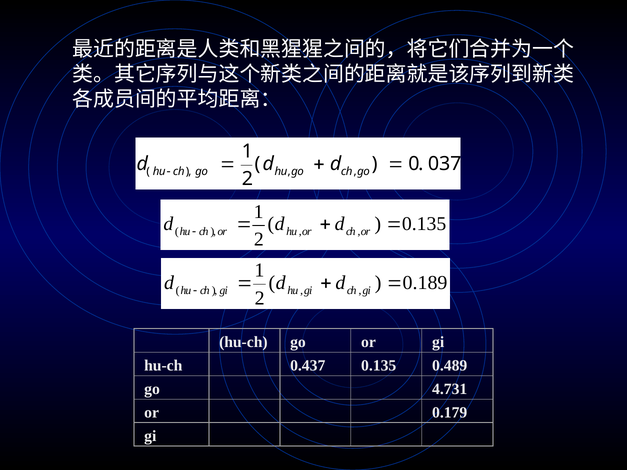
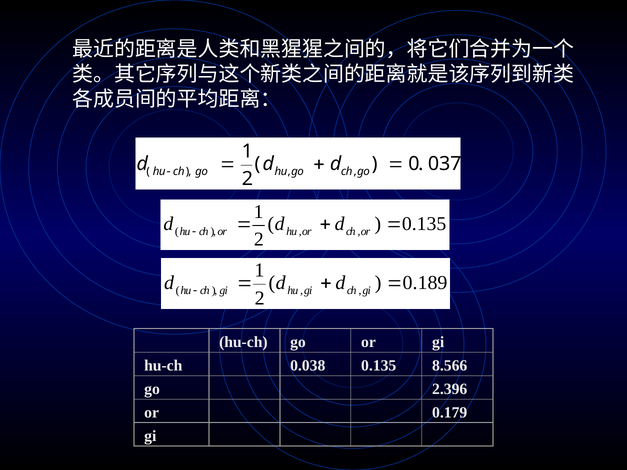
0.437: 0.437 -> 0.038 (308, 366)
0.489: 0.489 -> 8.566 (450, 366)
4.731: 4.731 -> 2.396 (450, 389)
